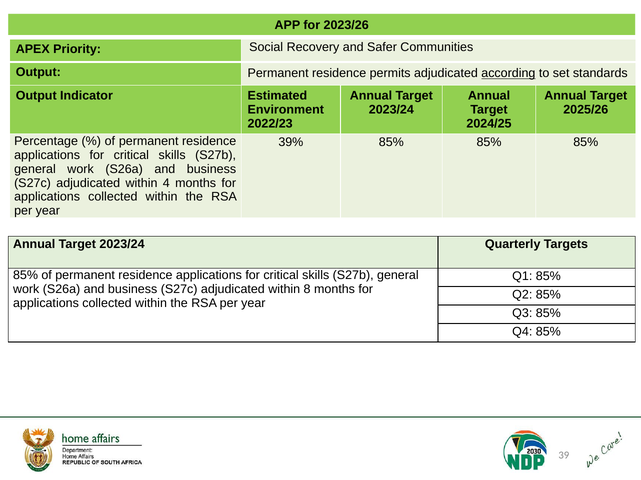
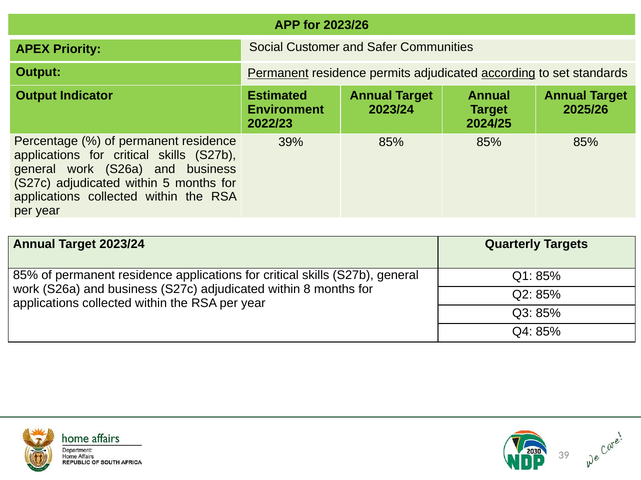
Recovery: Recovery -> Customer (313, 47)
Permanent underline: none -> present (278, 73)
4: 4 -> 5 (166, 183)
